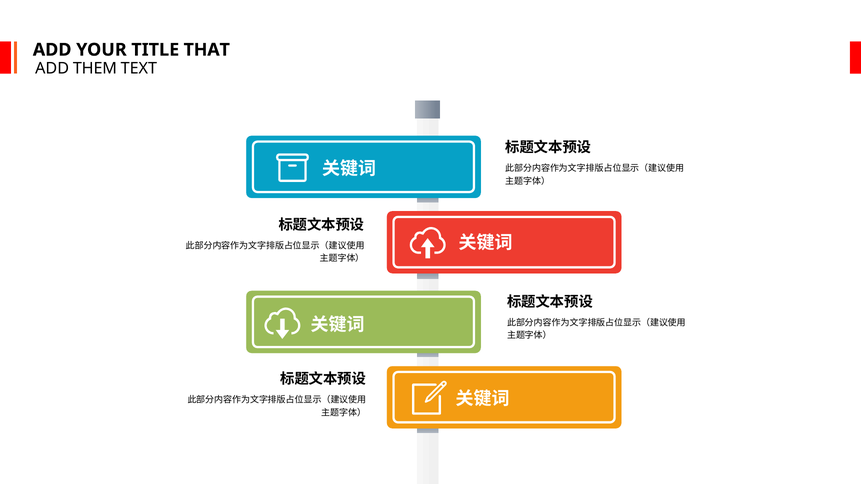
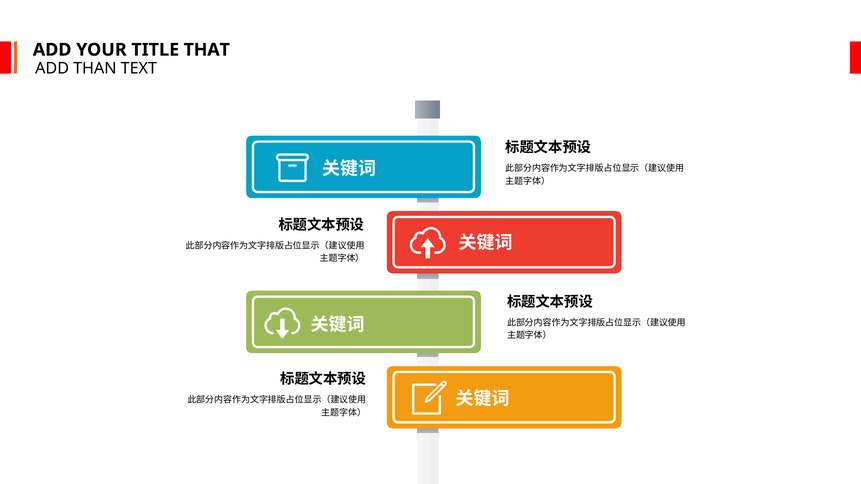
THEM: THEM -> THAN (95, 69)
